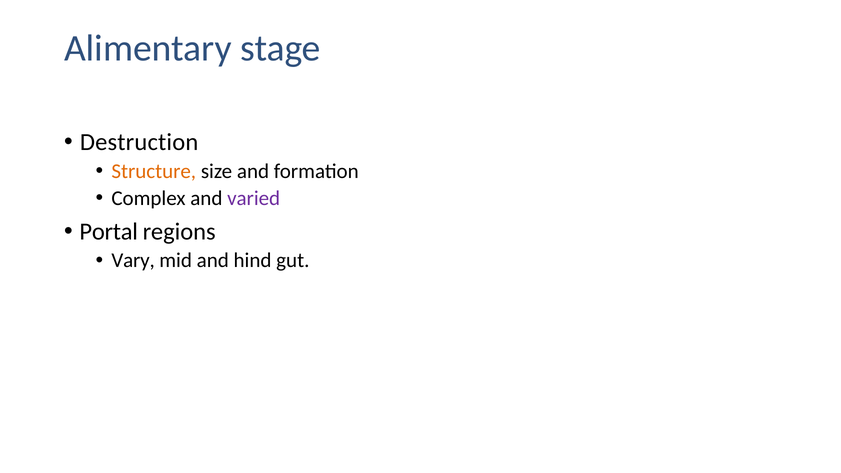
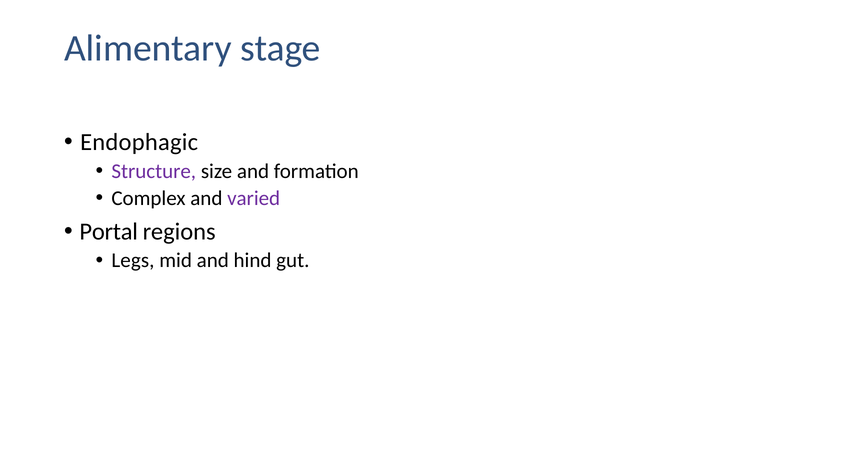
Destruction: Destruction -> Endophagic (139, 142)
Structure colour: orange -> purple (154, 171)
Vary: Vary -> Legs (133, 260)
